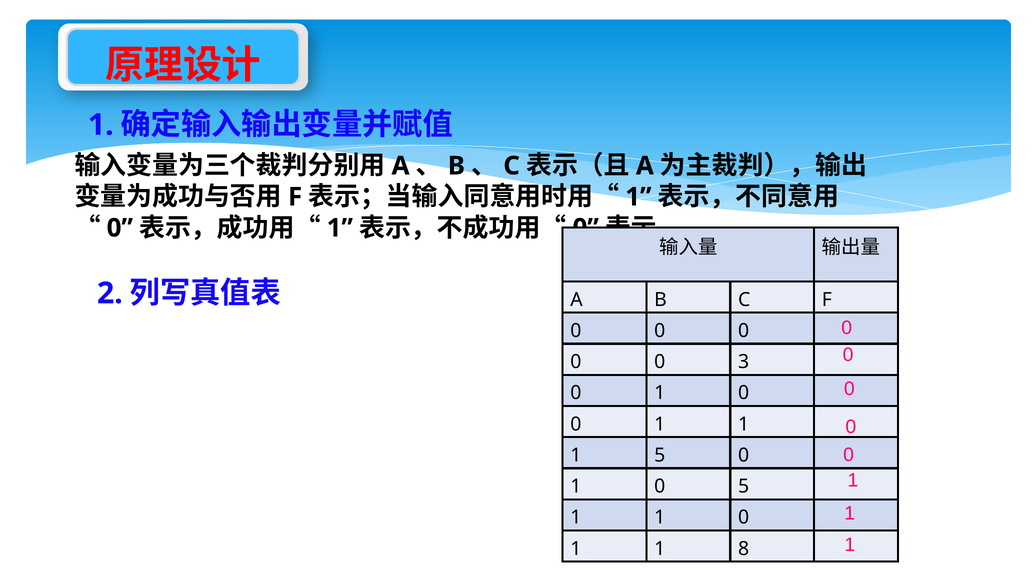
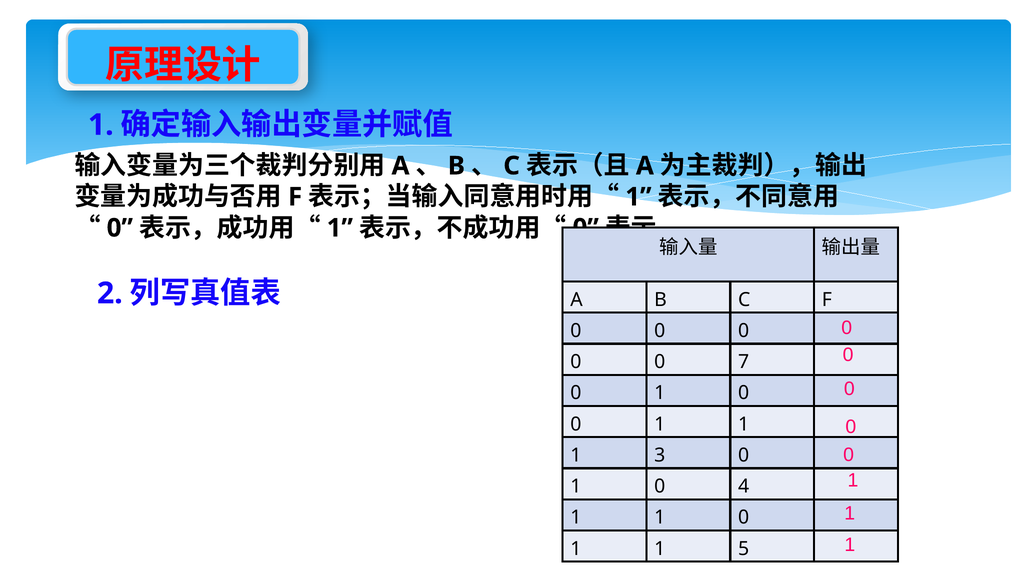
3: 3 -> 7 (744, 362)
1 5: 5 -> 3 (660, 455)
0 5: 5 -> 4 (744, 486)
8: 8 -> 5 (744, 548)
